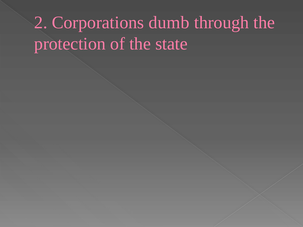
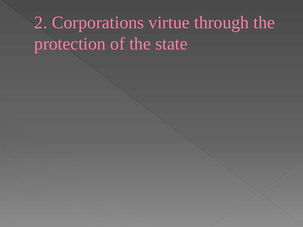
dumb: dumb -> virtue (169, 23)
